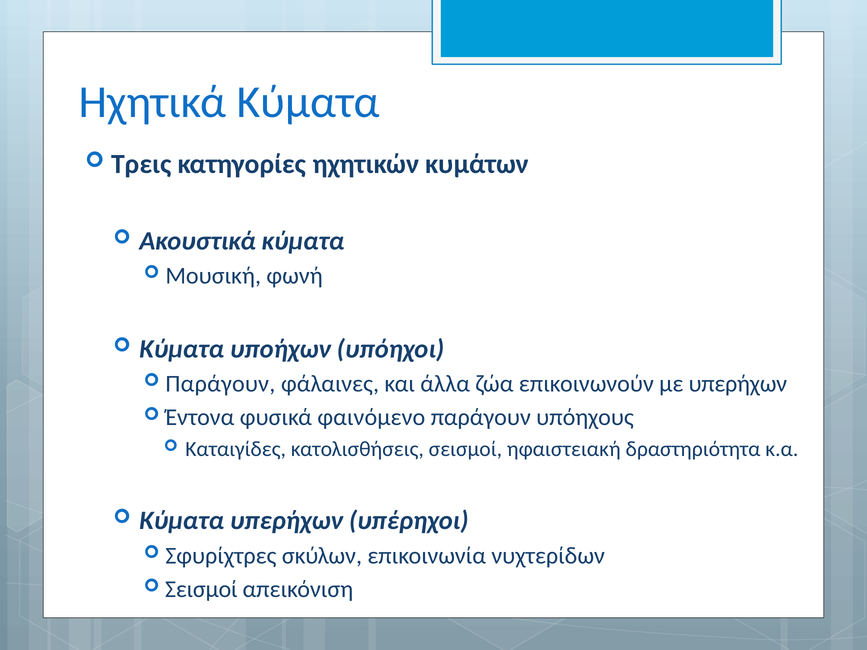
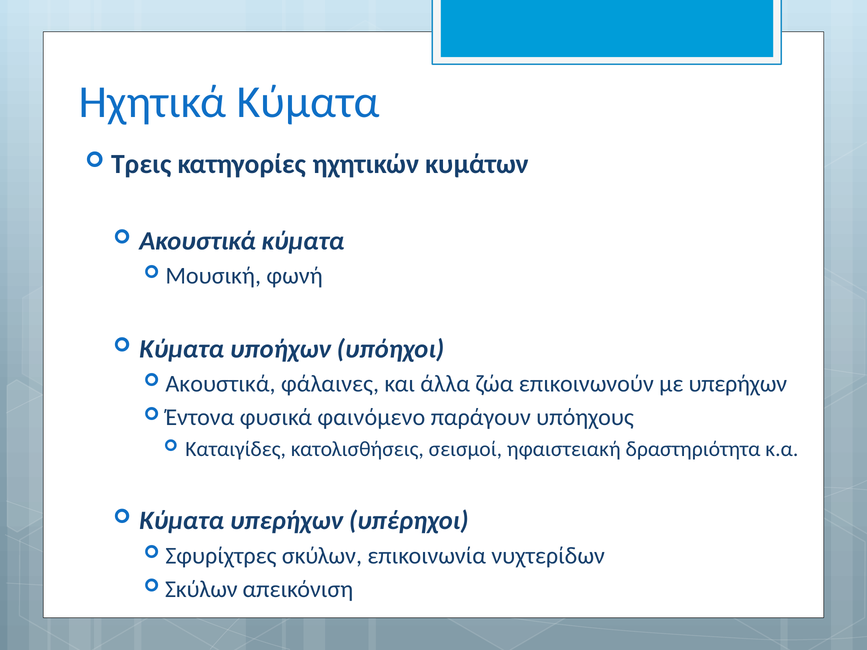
Παράγουν: Παράγουν -> Ακουστικά (220, 384)
Σεισμοί: Σεισμοί -> Σκύλων (201, 590)
